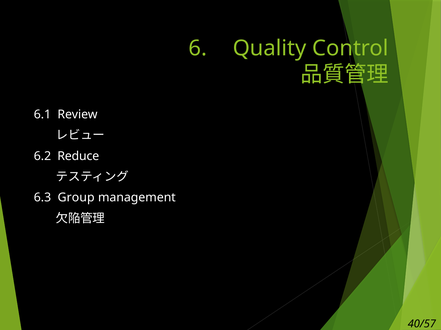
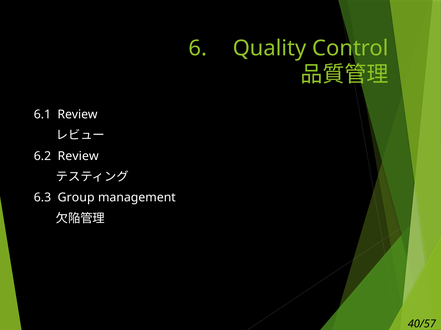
6.2 Reduce: Reduce -> Review (78, 156)
